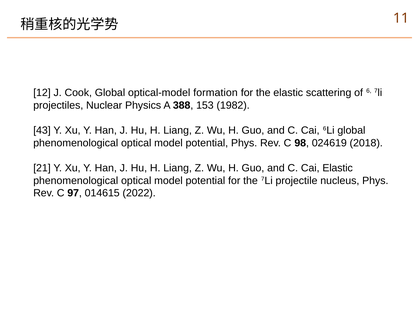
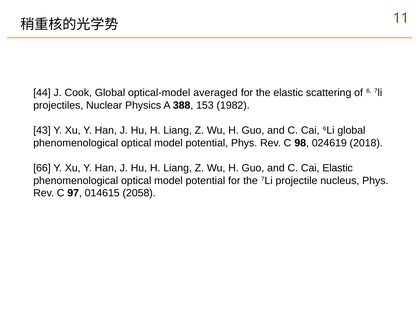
12: 12 -> 44 (42, 93)
formation: formation -> averaged (216, 93)
21: 21 -> 66 (42, 168)
2022: 2022 -> 2058 (139, 193)
